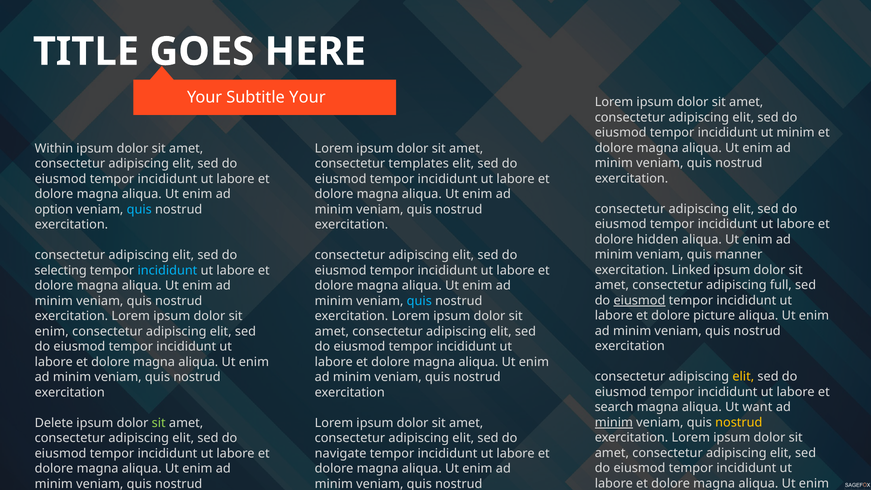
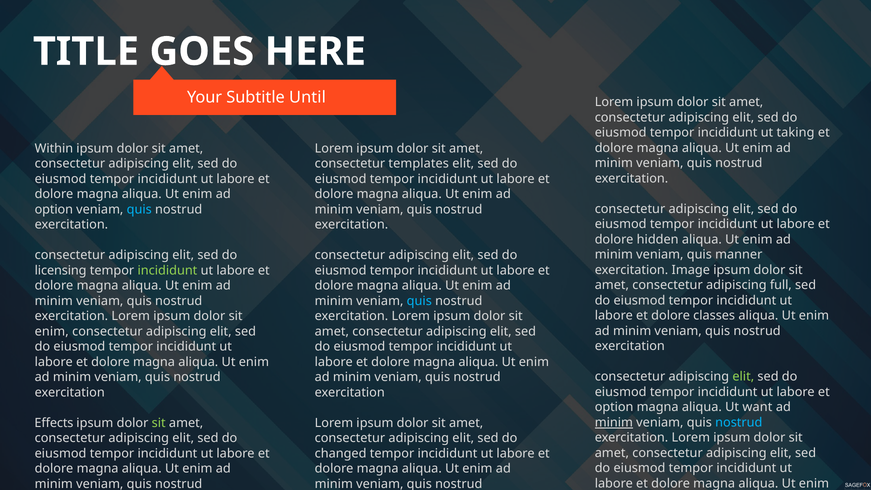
Subtitle Your: Your -> Until (307, 97)
ut minim: minim -> taking (796, 133)
Linked: Linked -> Image (691, 270)
selecting: selecting -> licensing (61, 270)
incididunt colour: light blue -> light green (167, 270)
eiusmod underline: present -> none (639, 300)
picture: picture -> classes (714, 316)
elit colour: yellow -> light green (743, 377)
search: search -> option (614, 407)
nostrud colour: yellow -> light blue (739, 422)
Delete: Delete -> Effects (54, 423)
navigate: navigate -> changed (341, 453)
